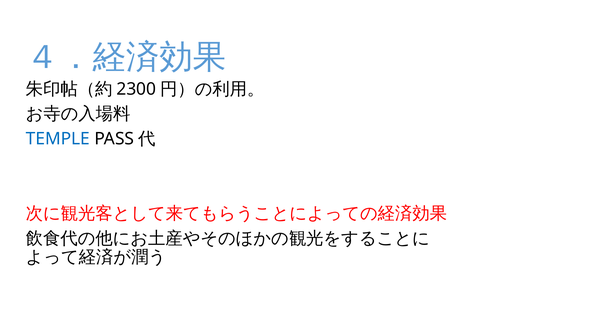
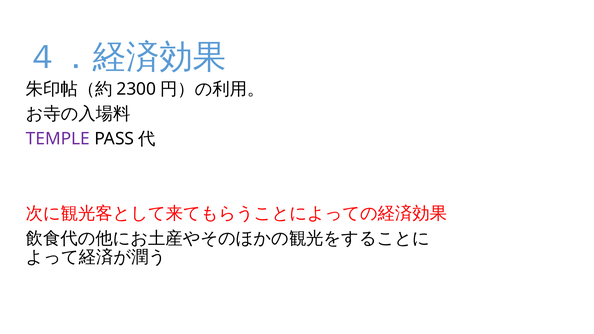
TEMPLE colour: blue -> purple (58, 139)
